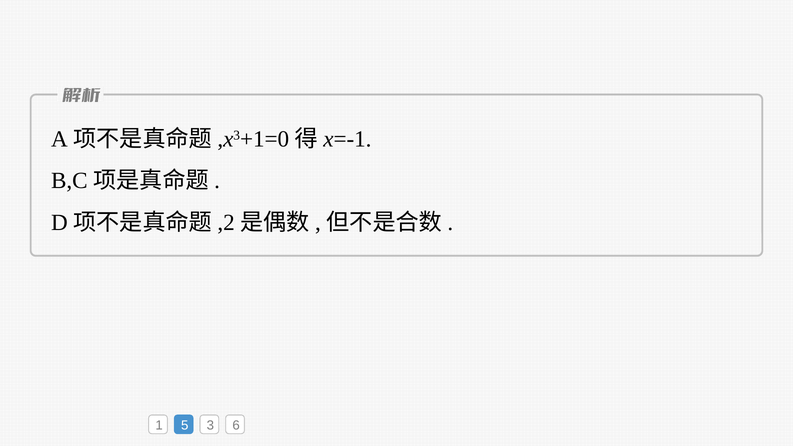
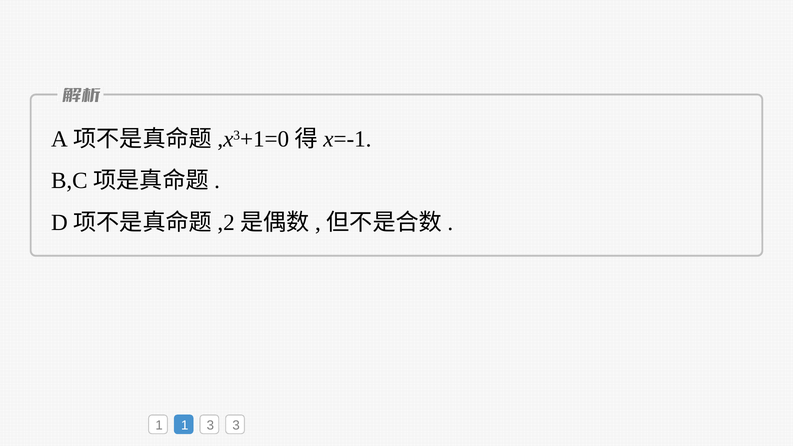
1 5: 5 -> 1 (185, 425)
3 6: 6 -> 3 (236, 425)
